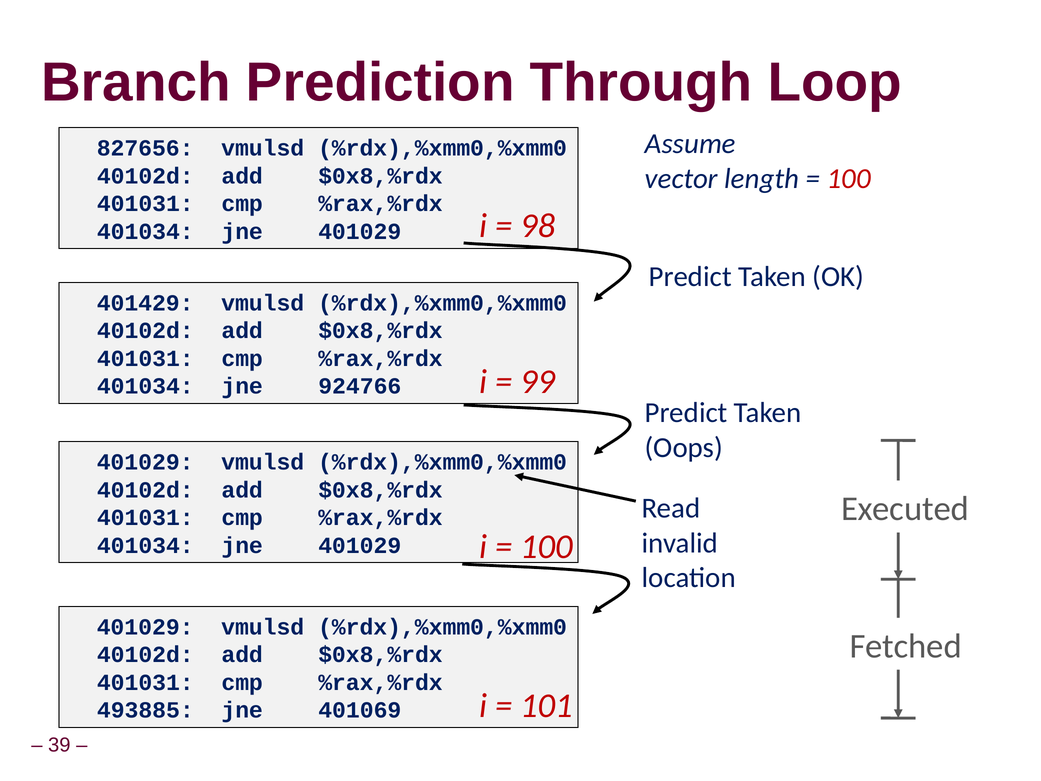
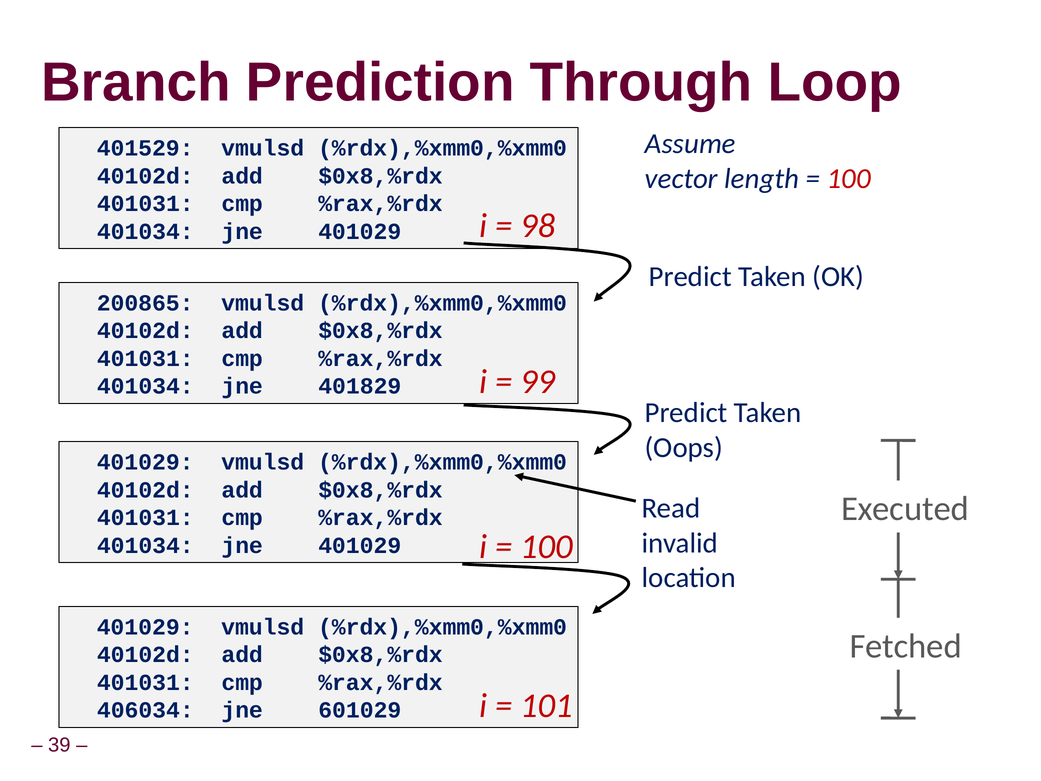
827656: 827656 -> 401529 (145, 148)
401429: 401429 -> 200865 (145, 303)
924766: 924766 -> 401829 (360, 386)
493885: 493885 -> 406034 (145, 710)
401069: 401069 -> 601029 (360, 710)
